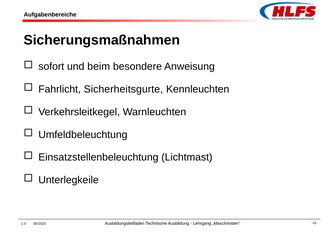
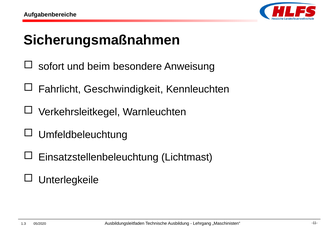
Sicherheitsgurte: Sicherheitsgurte -> Geschwindigkeit (123, 89)
